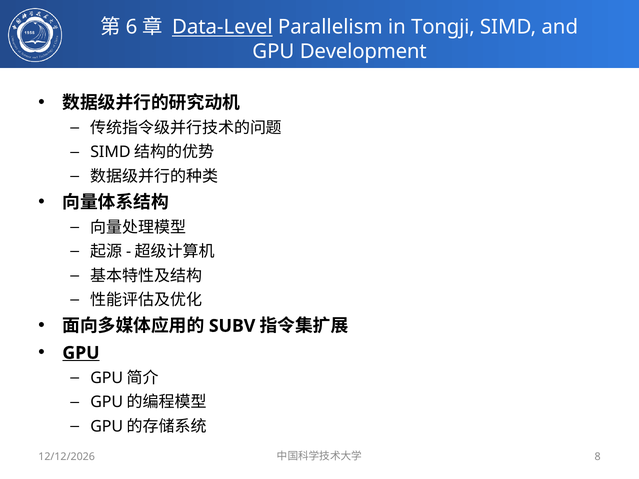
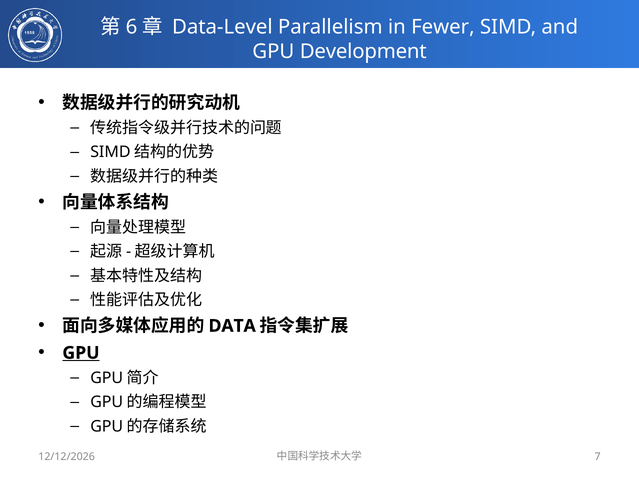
Data-Level underline: present -> none (222, 27)
Tongji: Tongji -> Fewer (443, 27)
SUBV: SUBV -> DATA (232, 326)
8: 8 -> 7 (598, 457)
